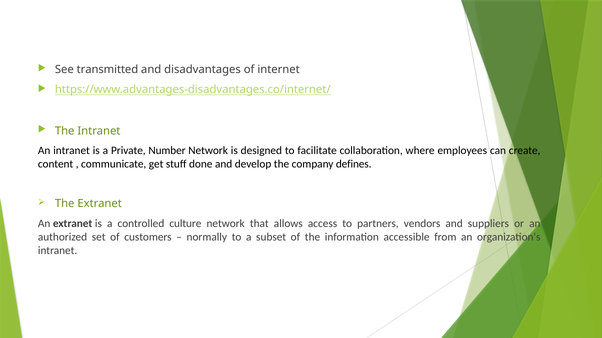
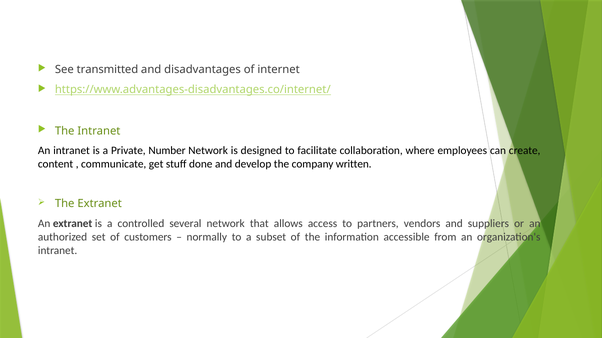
defines: defines -> written (354, 164)
culture: culture -> several (185, 224)
